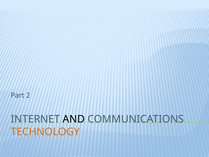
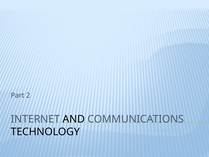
TECHNOLOGY colour: orange -> black (45, 132)
